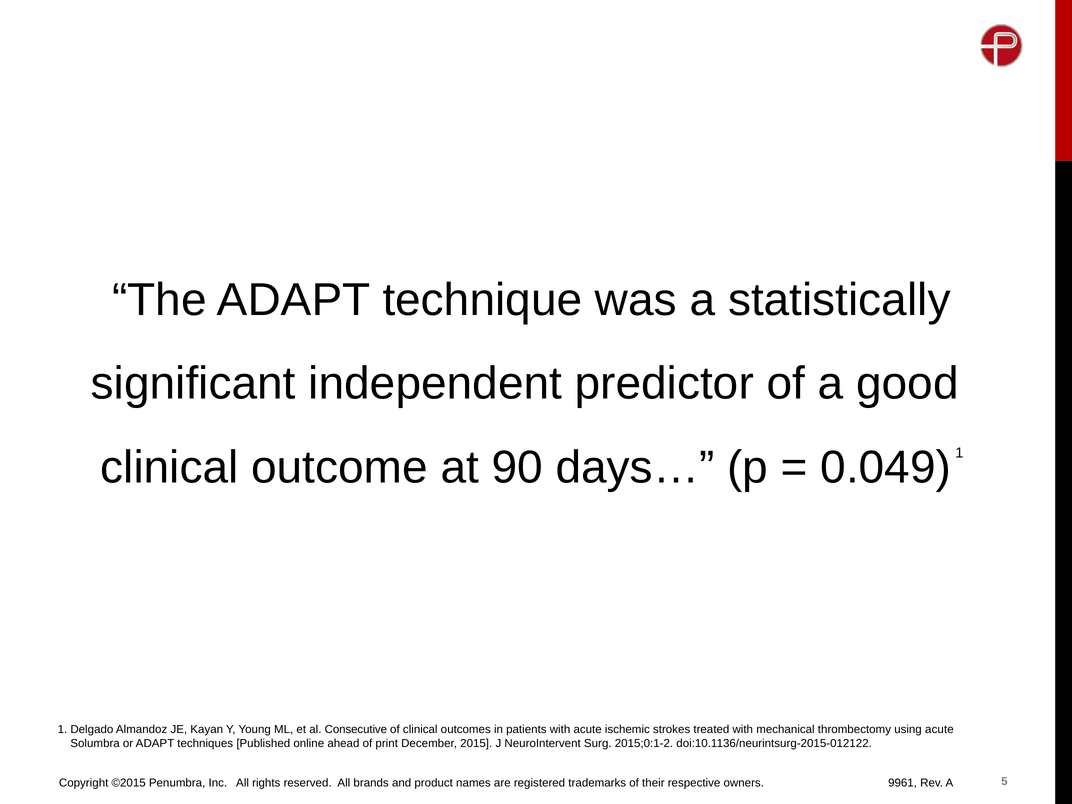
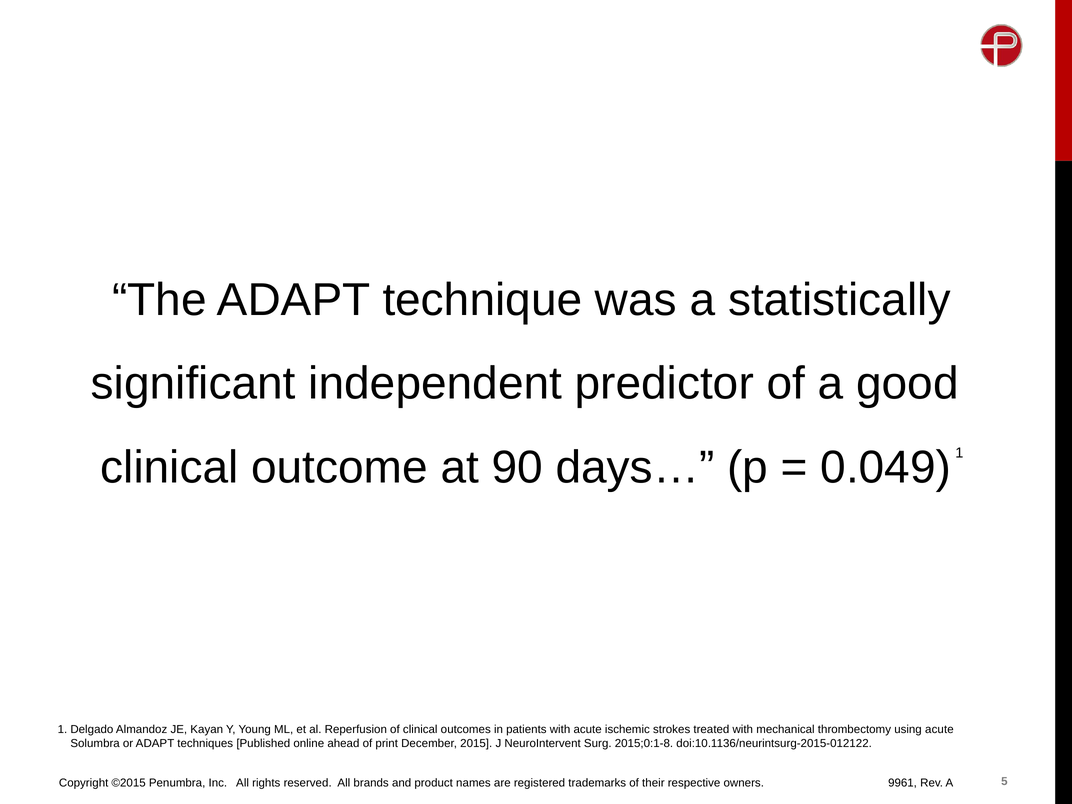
Consecutive: Consecutive -> Reperfusion (356, 730)
2015;0:1-2: 2015;0:1-2 -> 2015;0:1-8 (644, 743)
